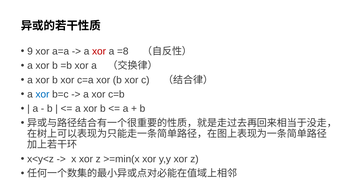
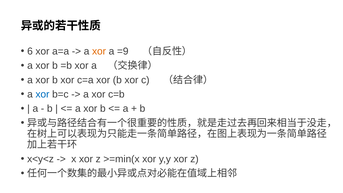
9: 9 -> 6 (30, 51)
xor colour: red -> orange (99, 51)
=8: =8 -> =9 (123, 51)
